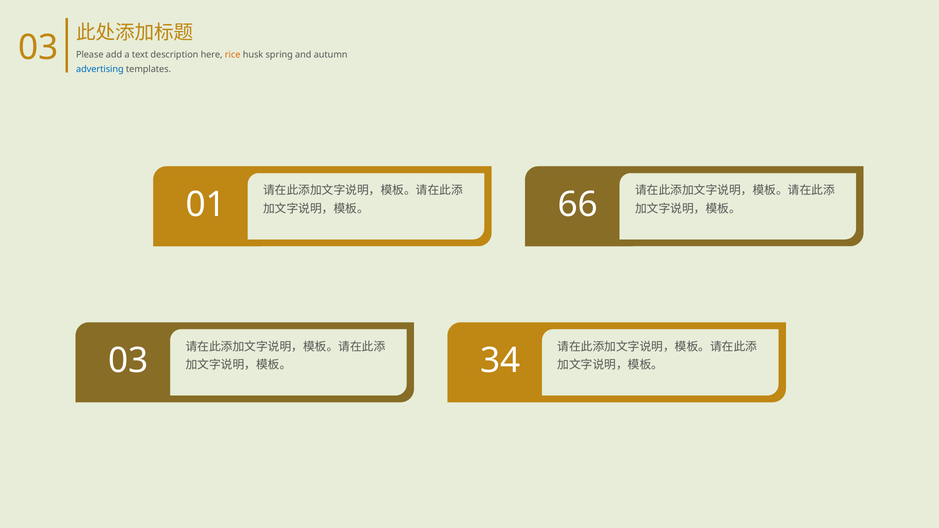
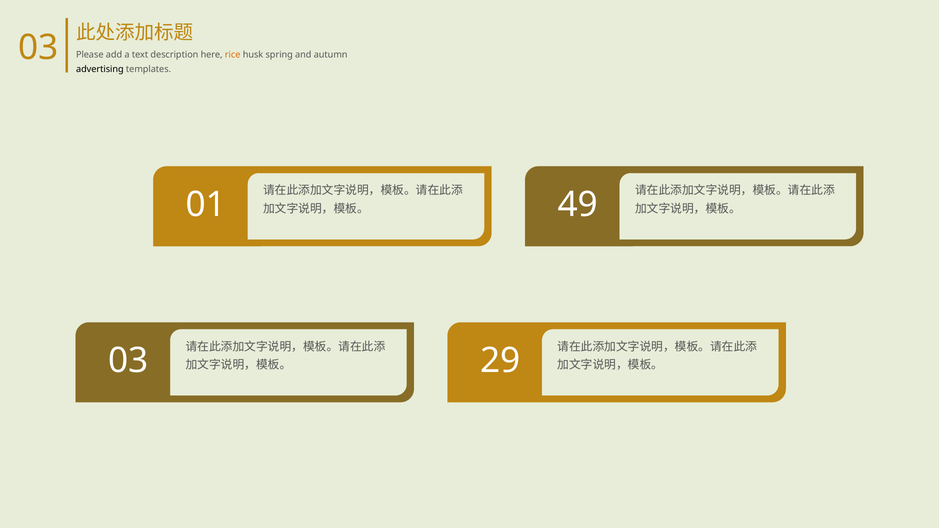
advertising colour: blue -> black (100, 69)
66: 66 -> 49 (578, 205)
34: 34 -> 29 (500, 361)
